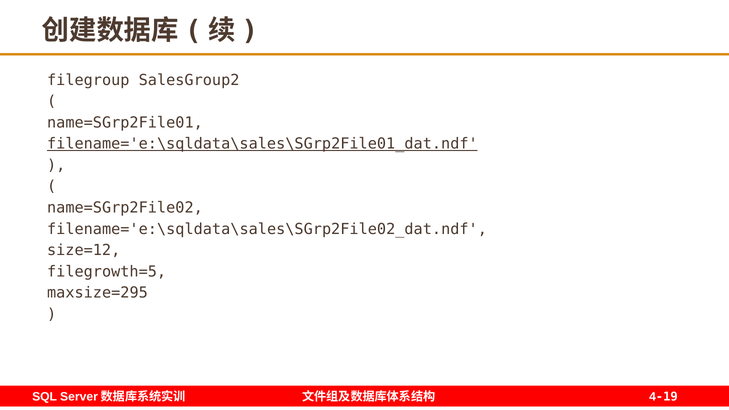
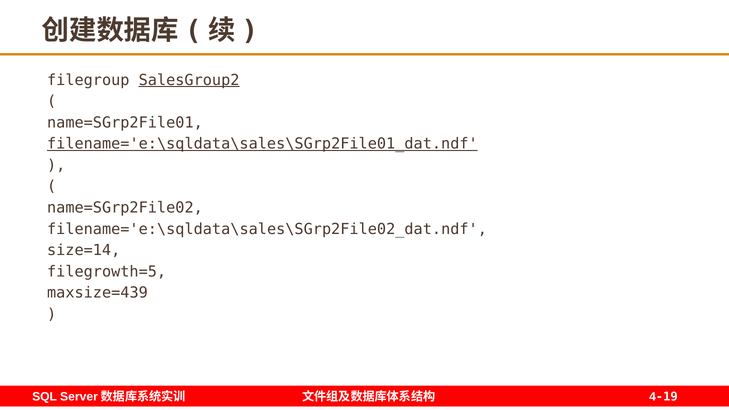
SalesGroup2 underline: none -> present (189, 80)
size=12: size=12 -> size=14 (84, 250)
maxsize=295: maxsize=295 -> maxsize=439 (97, 293)
